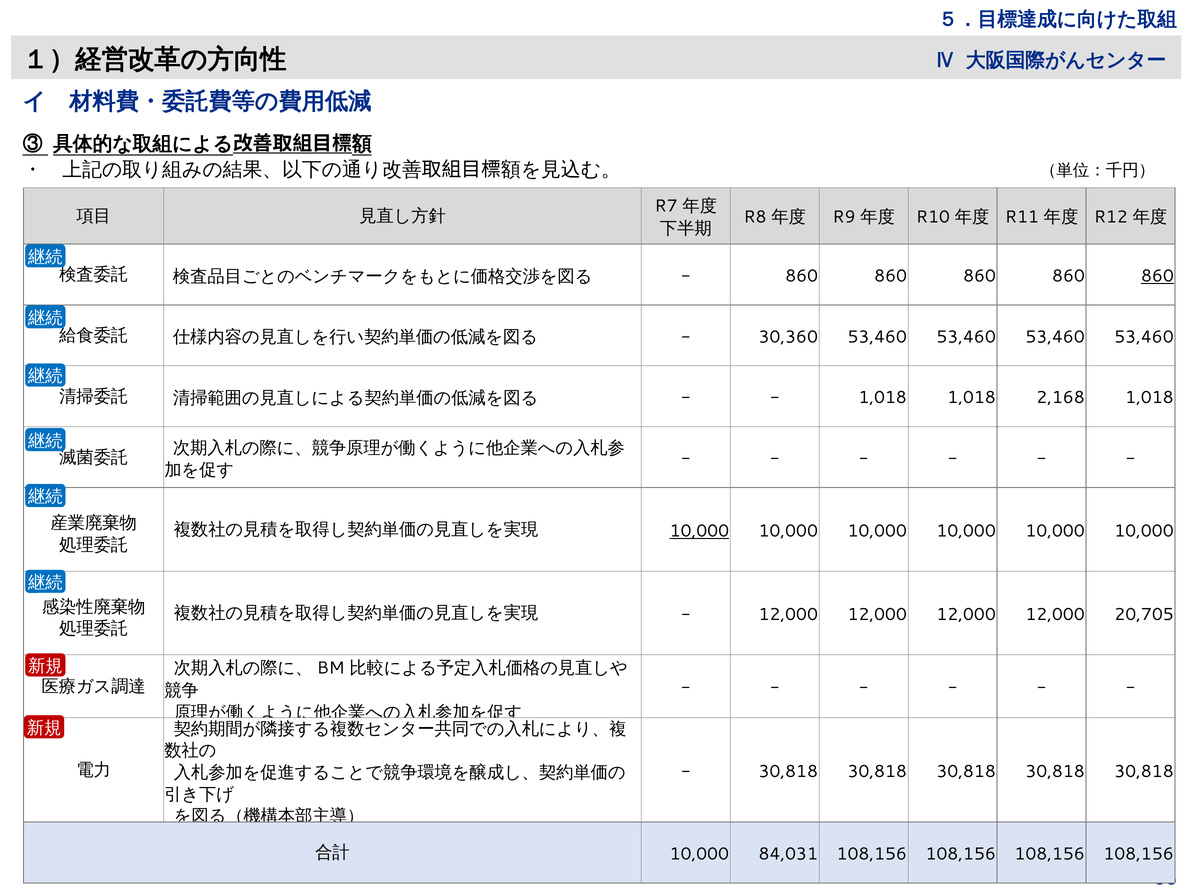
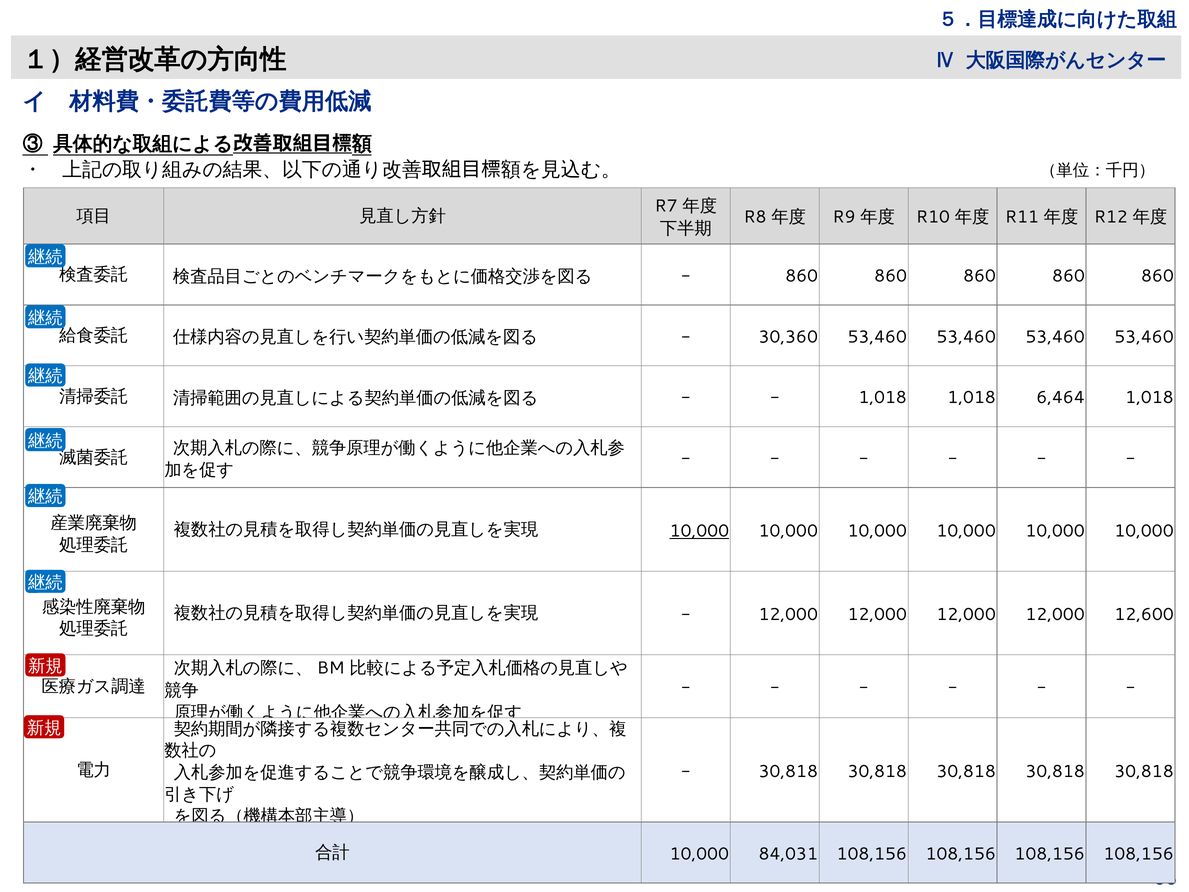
860 underline: present -> none (1157, 276)
2,168: 2,168 -> 6,464 (1061, 398)
20,705: 20,705 -> 12,600 (1144, 614)
